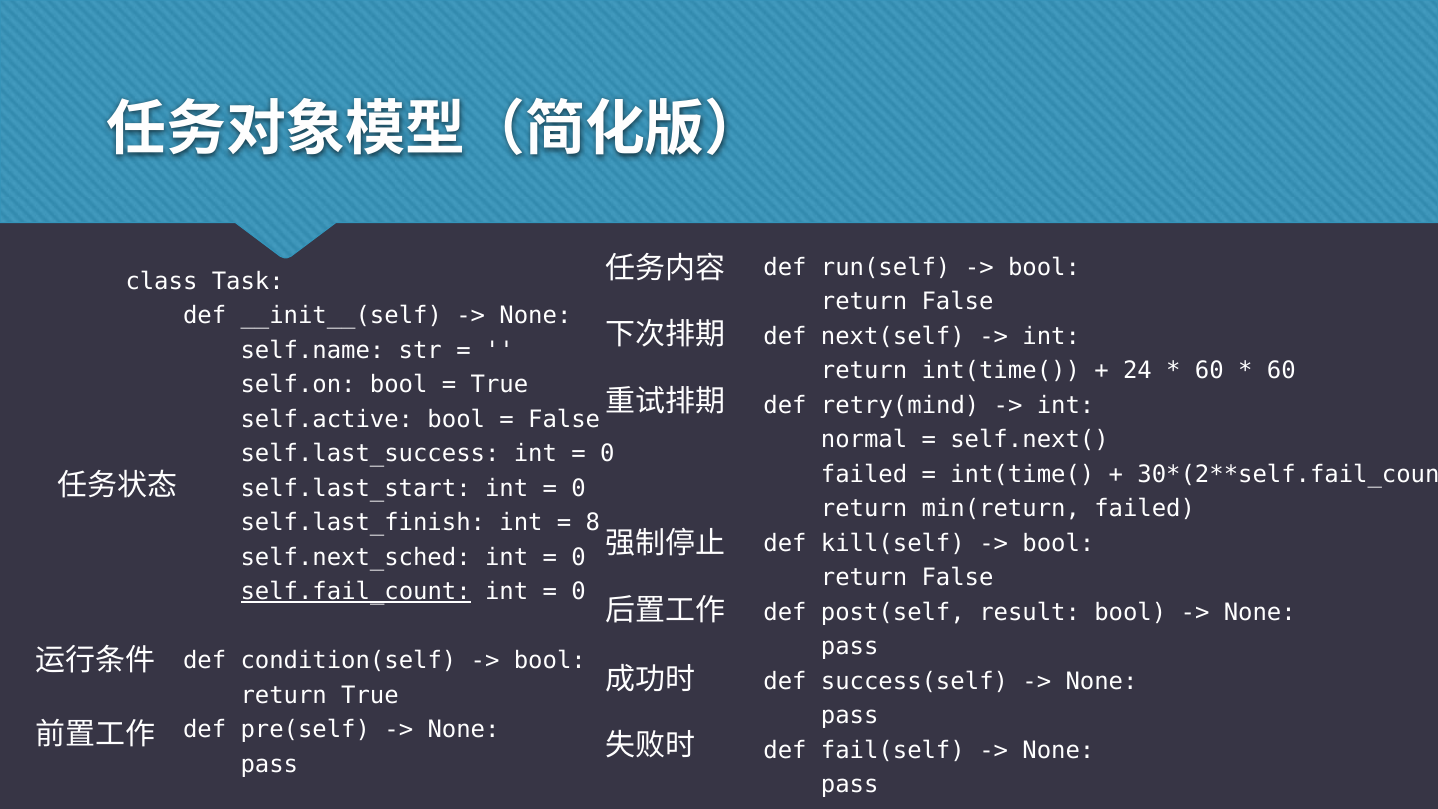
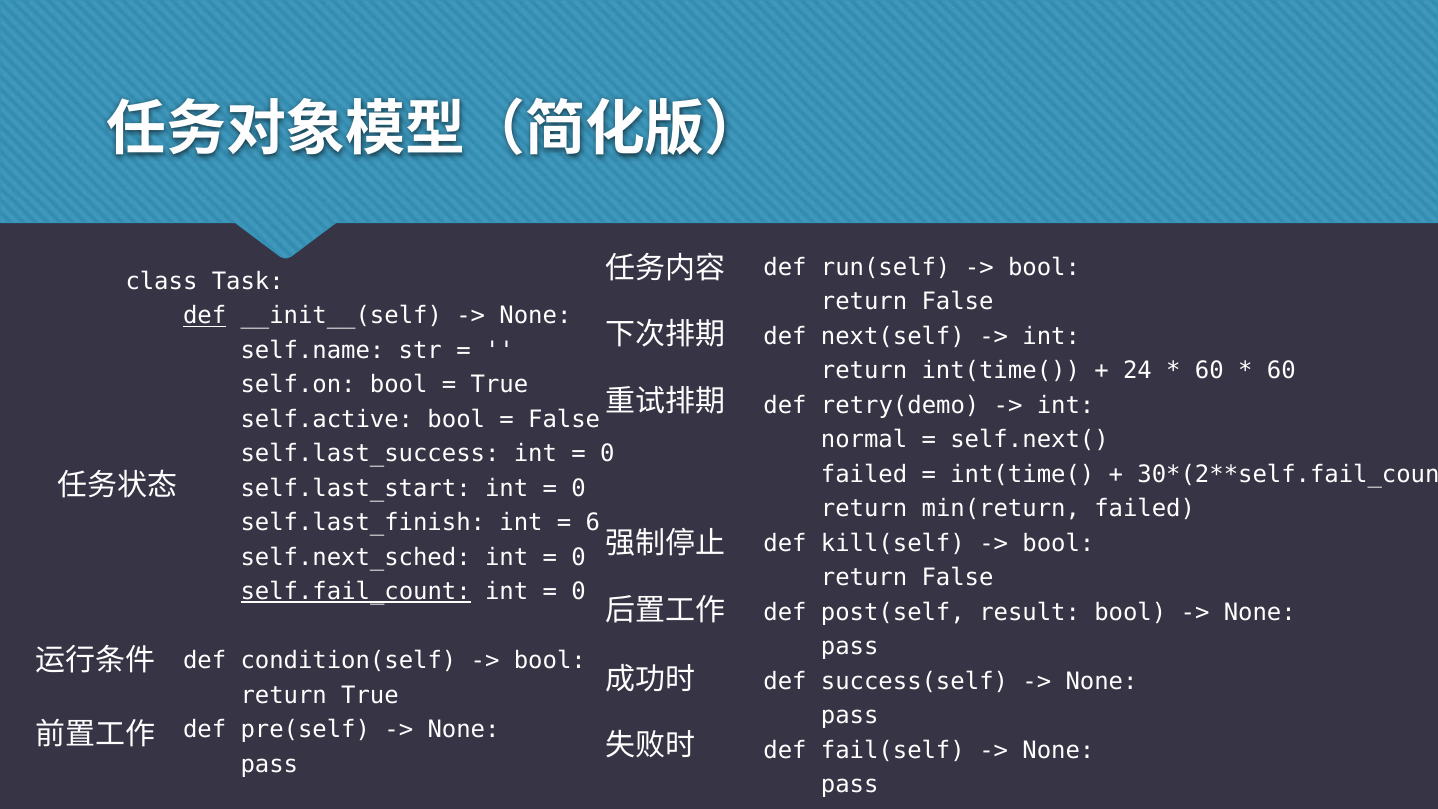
def underline: none -> present (205, 316)
retry(mind: retry(mind -> retry(demo (900, 405)
8: 8 -> 6 (593, 523)
